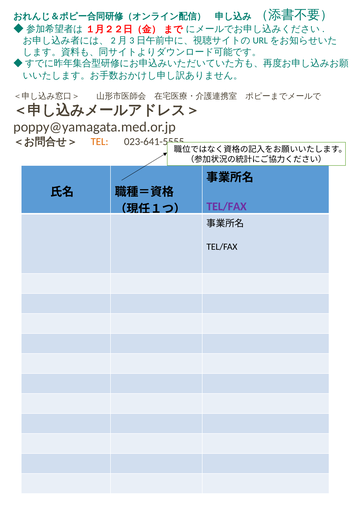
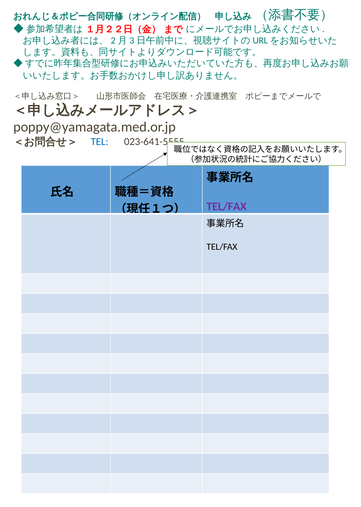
TEL colour: orange -> blue (100, 142)
